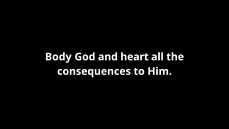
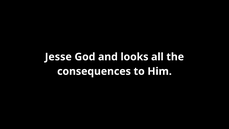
Body: Body -> Jesse (58, 57)
heart: heart -> looks (134, 57)
